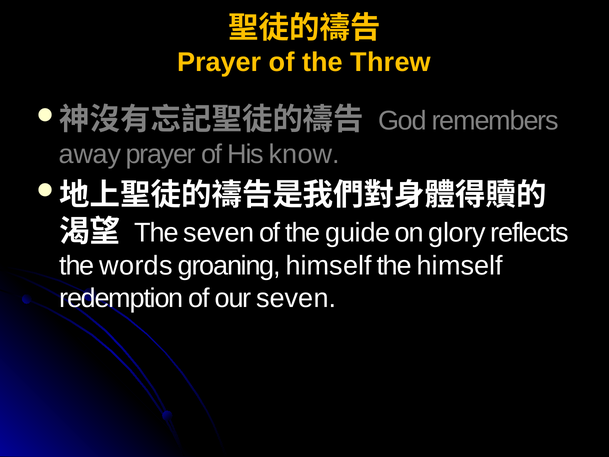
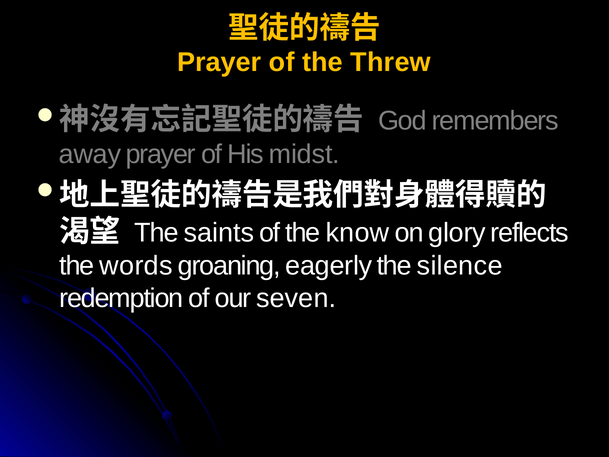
know: know -> midst (304, 154)
The seven: seven -> saints (219, 233)
guide: guide -> know (358, 233)
groaning himself: himself -> eagerly (329, 266)
the himself: himself -> silence (460, 266)
